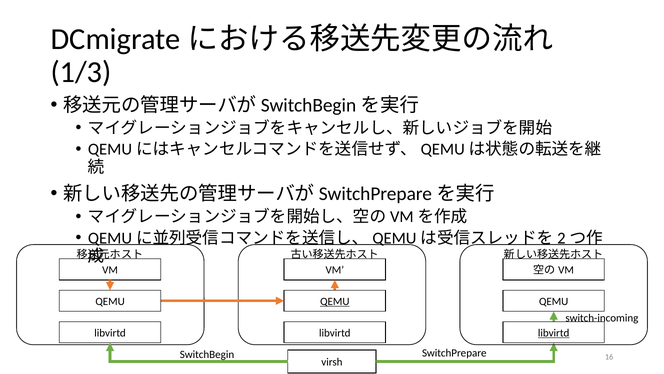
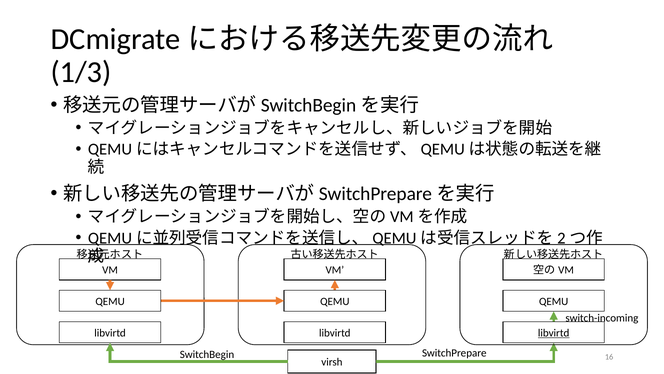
QEMU underline: present -> none (335, 301)
